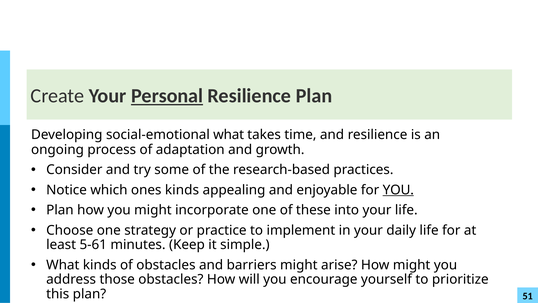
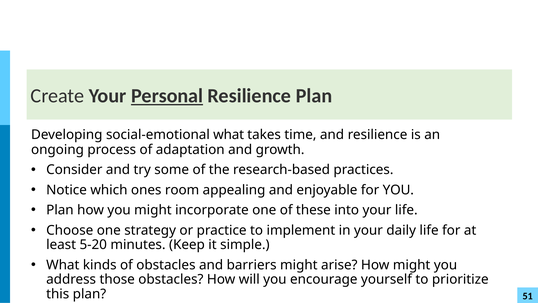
ones kinds: kinds -> room (182, 190)
YOU underline: present -> none (398, 190)
5-61: 5-61 -> 5-20 (93, 244)
